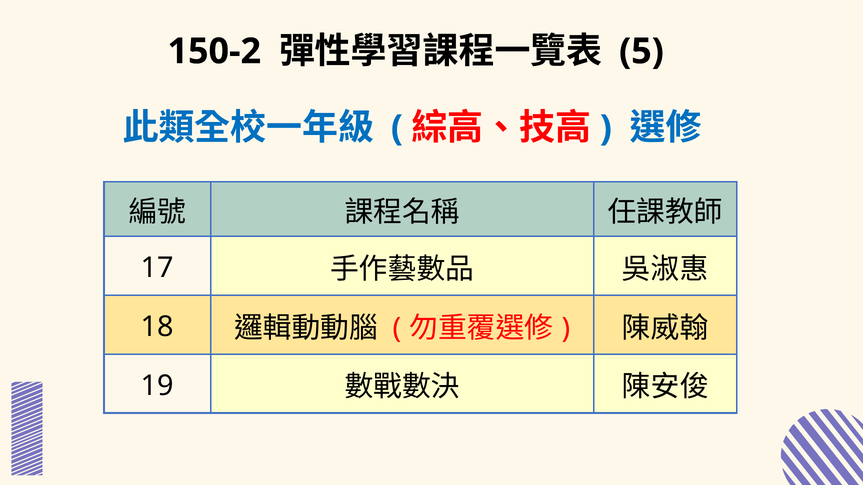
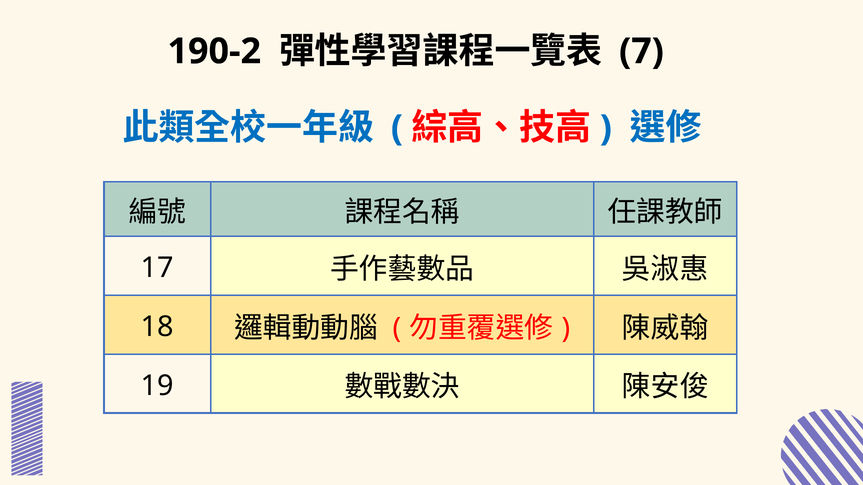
150-2: 150-2 -> 190-2 (214, 51)
5: 5 -> 7 (641, 51)
